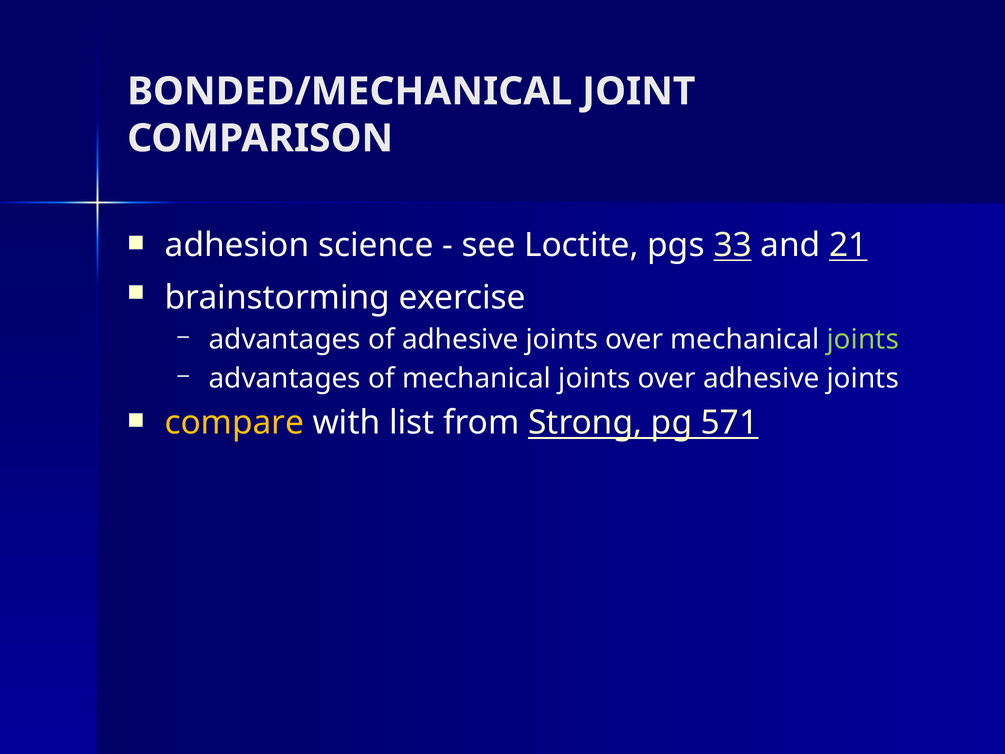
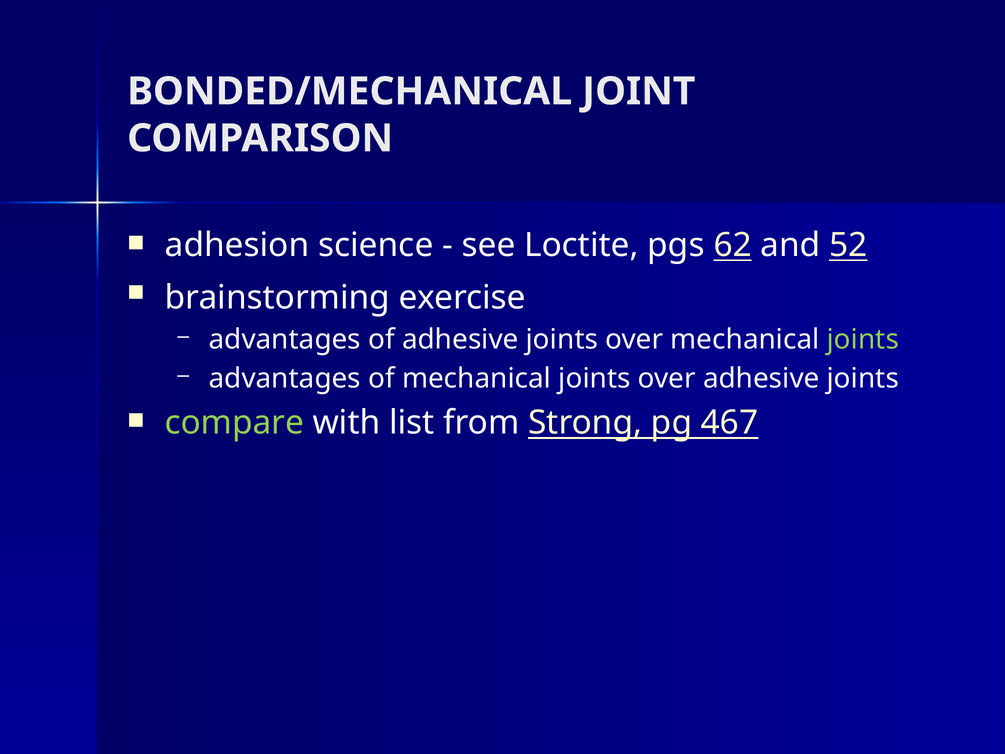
33: 33 -> 62 (733, 245)
21: 21 -> 52 (848, 245)
compare colour: yellow -> light green (234, 423)
571: 571 -> 467 (730, 423)
